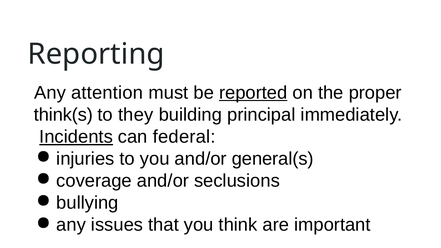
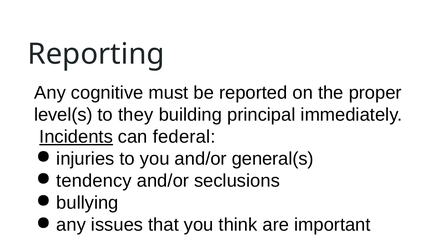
attention: attention -> cognitive (107, 93)
reported underline: present -> none (253, 93)
think(s: think(s -> level(s (63, 115)
coverage: coverage -> tendency (94, 181)
